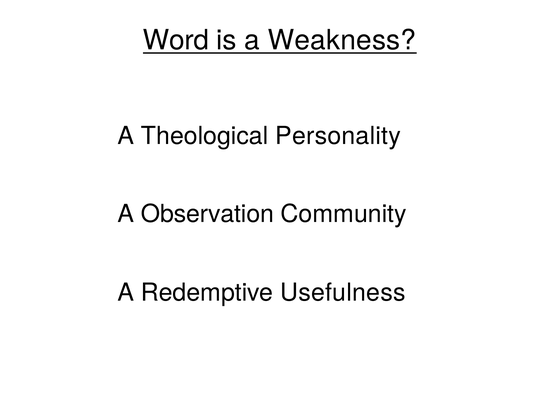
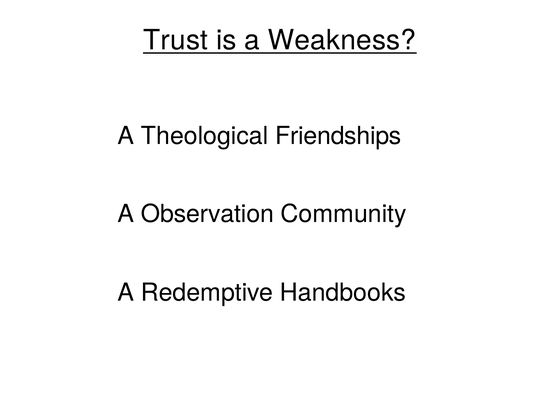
Word: Word -> Trust (176, 40)
Personality: Personality -> Friendships (338, 136)
Usefulness: Usefulness -> Handbooks (343, 293)
